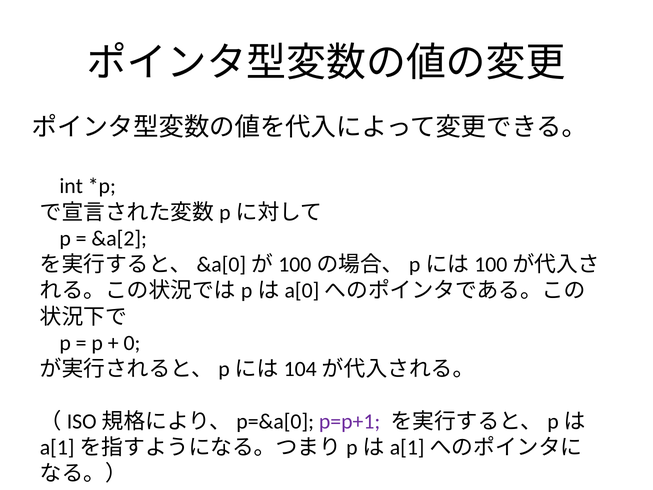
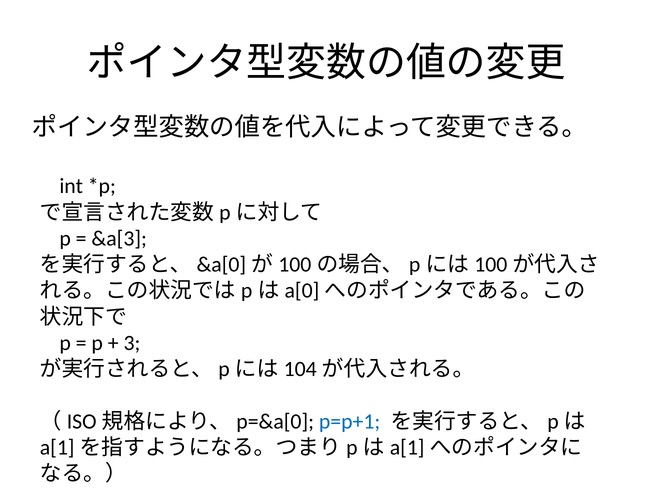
&a[2: &a[2 -> &a[3 (119, 238)
0: 0 -> 3 (132, 343)
p=p+1 colour: purple -> blue (350, 421)
